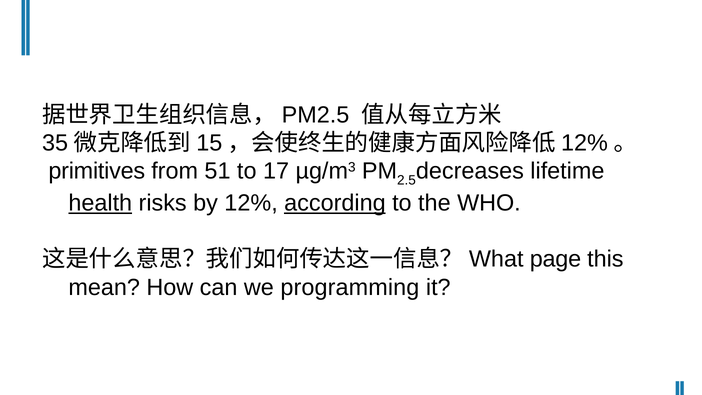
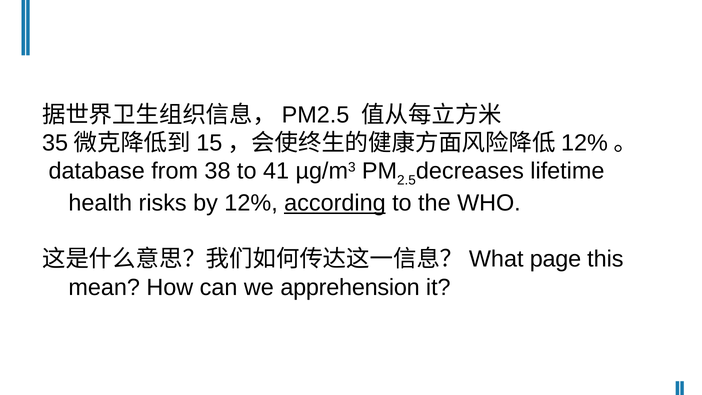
primitives: primitives -> database (97, 171)
51: 51 -> 38 (217, 171)
17: 17 -> 41 (276, 171)
health underline: present -> none (100, 203)
programming: programming -> apprehension (350, 287)
